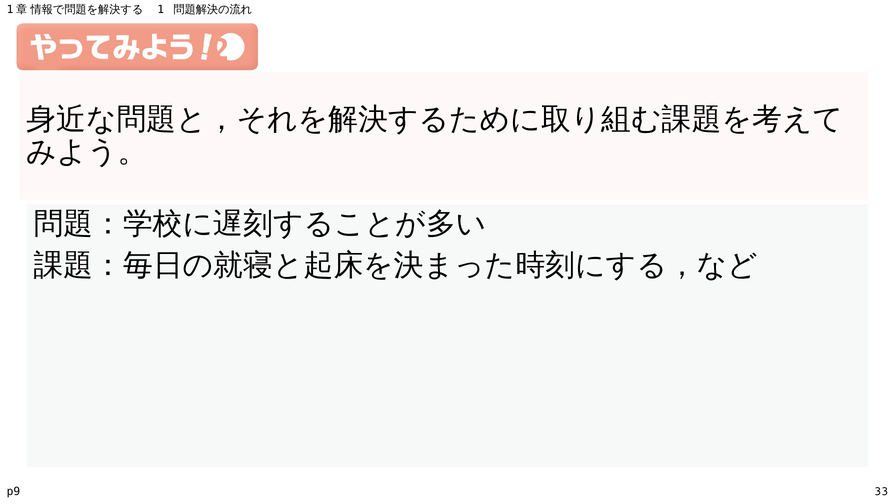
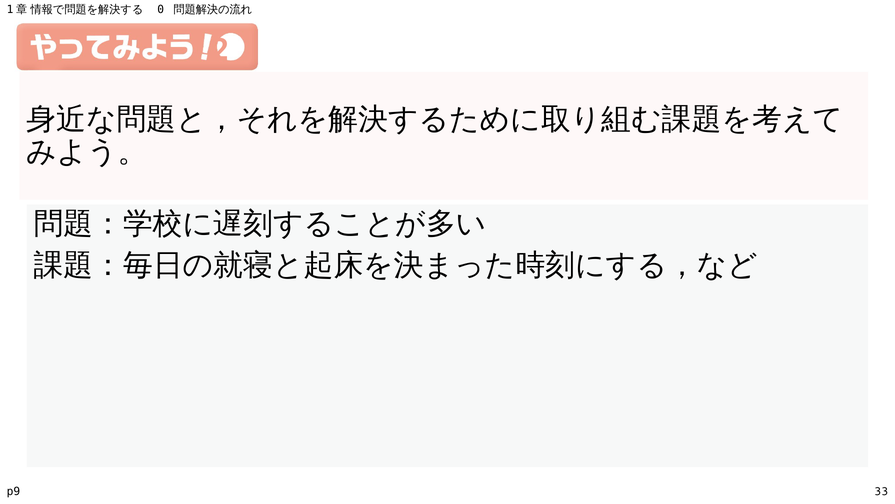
1: 1 -> 0 (161, 9)
